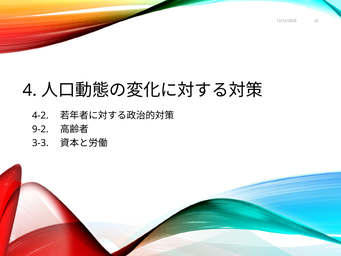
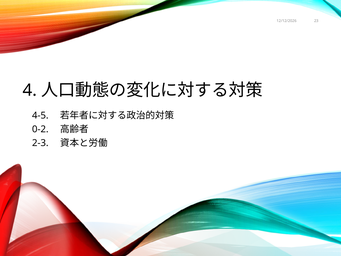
4-2: 4-2 -> 4-5 (40, 115)
9-2: 9-2 -> 0-2 (40, 129)
3-3: 3-3 -> 2-3 (40, 143)
